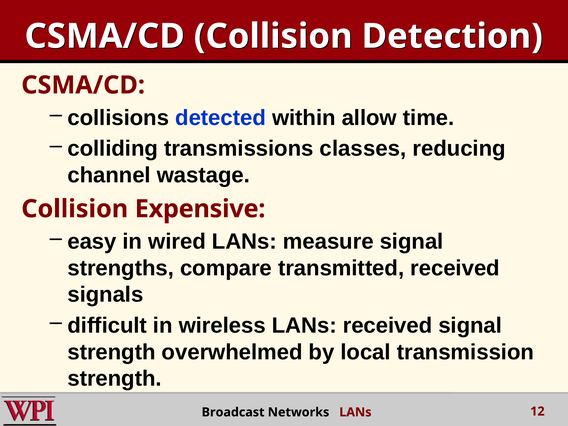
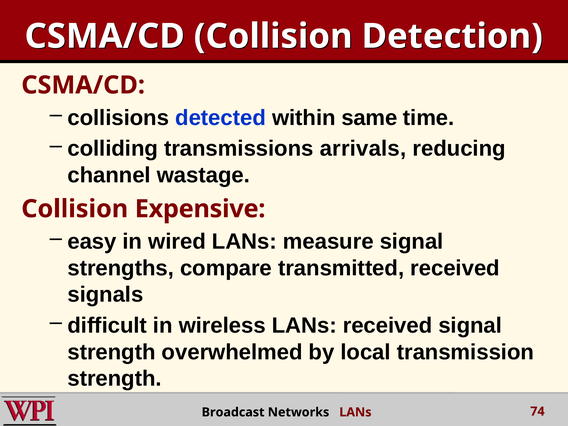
allow: allow -> same (369, 118)
classes: classes -> arrivals (363, 149)
12: 12 -> 74 (537, 411)
